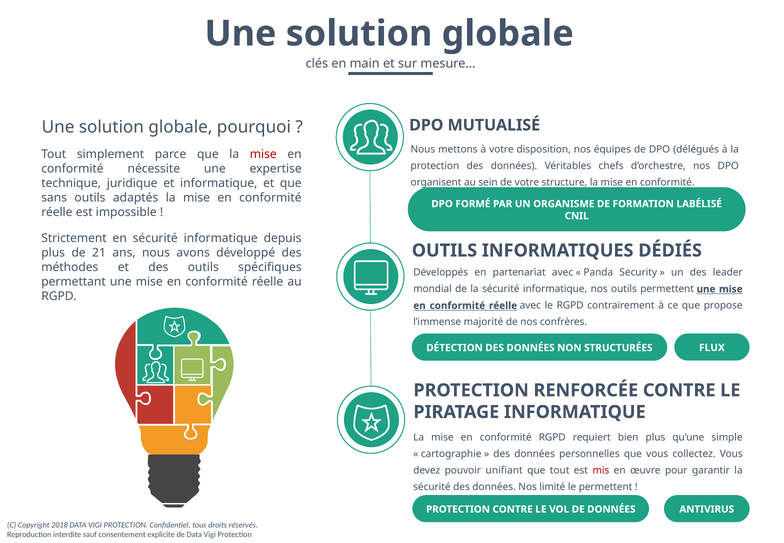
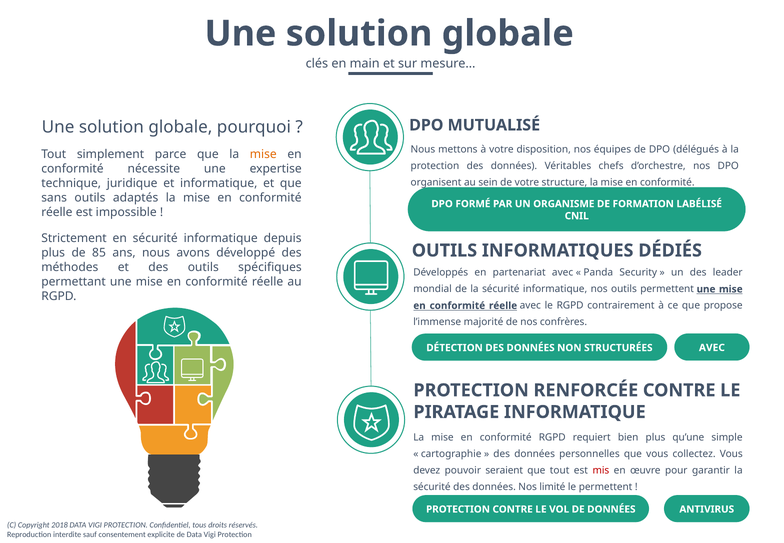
mise colour: red -> orange (263, 154)
21: 21 -> 85 (99, 253)
STRUCTURÉES FLUX: FLUX -> AVEC (712, 348)
unifiant: unifiant -> seraient (504, 470)
